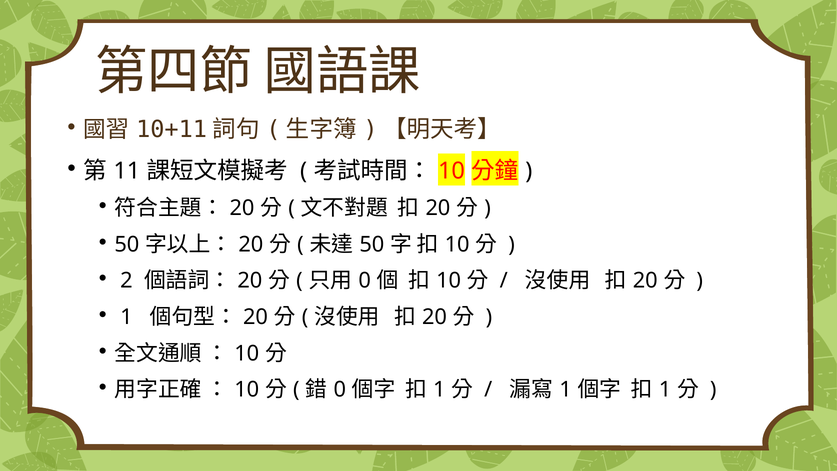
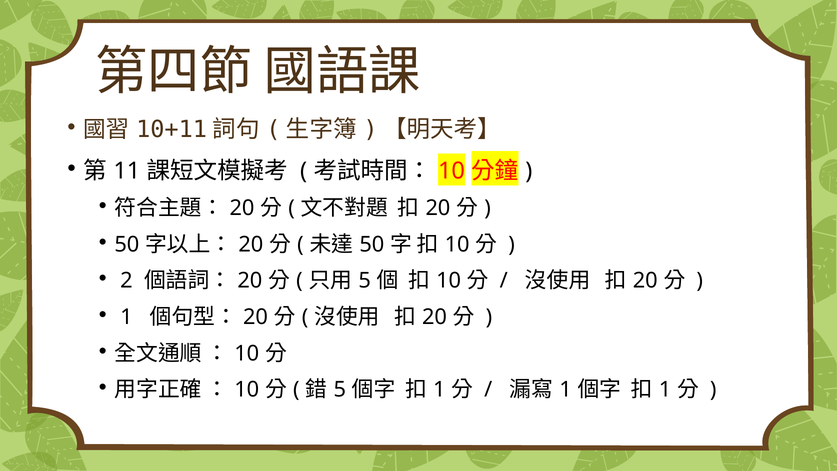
0: 0 -> 5 (365, 281)
0: 0 -> 5 (340, 389)
